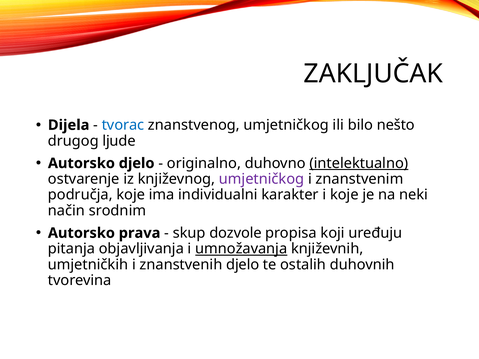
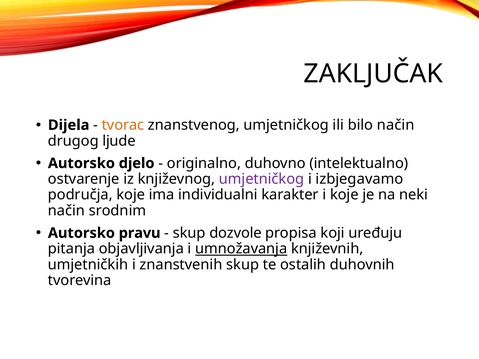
tvorac colour: blue -> orange (123, 125)
bilo nešto: nešto -> način (396, 125)
intelektualno underline: present -> none (359, 163)
znanstvenim: znanstvenim -> izbjegavamo (360, 179)
prava: prava -> pravu (140, 233)
znanstvenih djelo: djelo -> skup (243, 265)
